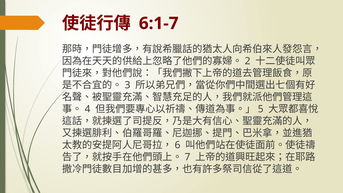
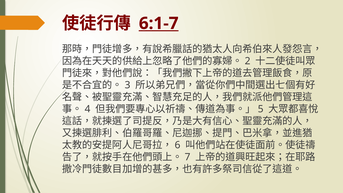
6:1-7 underline: none -> present (159, 23)
